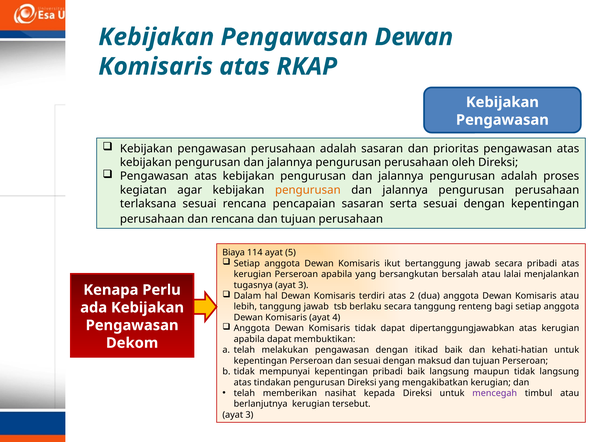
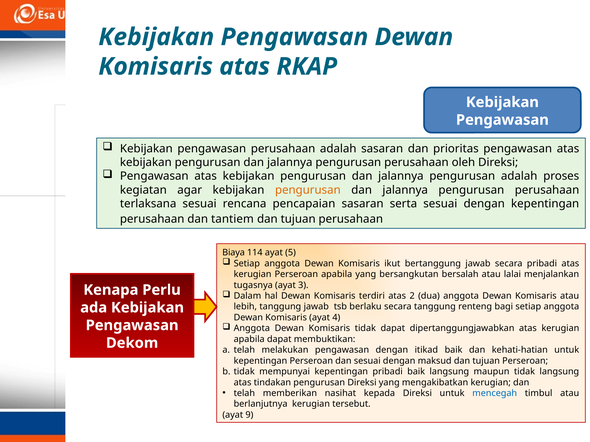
dan rencana: rencana -> tantiem (232, 219)
mencegah colour: purple -> blue (495, 394)
3: 3 -> 9 (249, 415)
